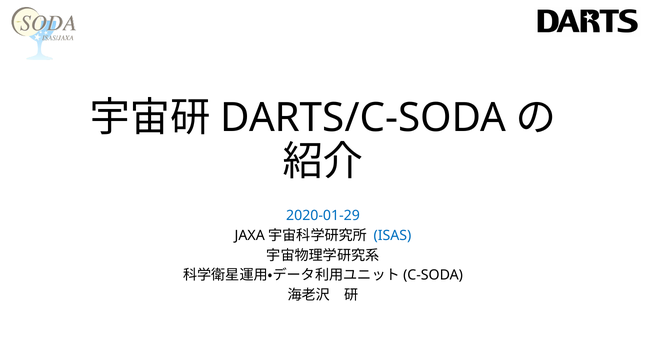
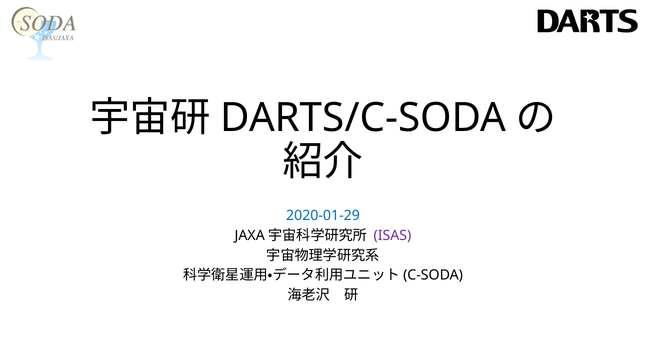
ISAS colour: blue -> purple (392, 235)
